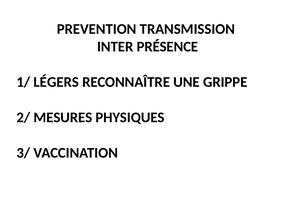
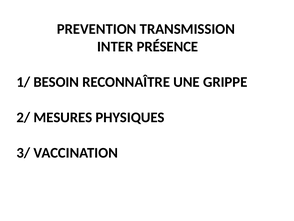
LÉGERS: LÉGERS -> BESOIN (56, 82)
